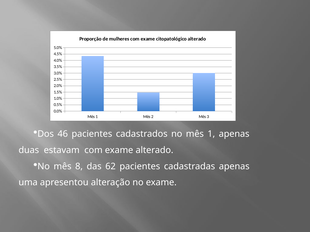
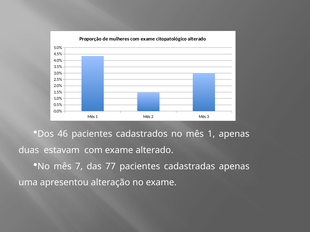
8: 8 -> 7 (79, 167)
62: 62 -> 77 (111, 167)
